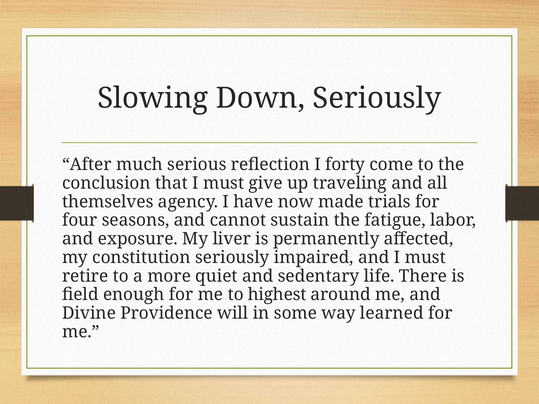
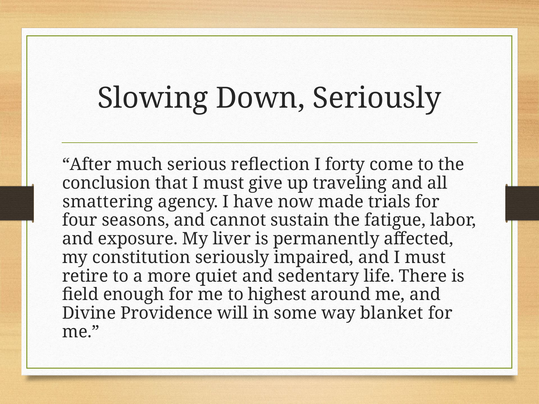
themselves: themselves -> smattering (108, 202)
learned: learned -> blanket (392, 313)
